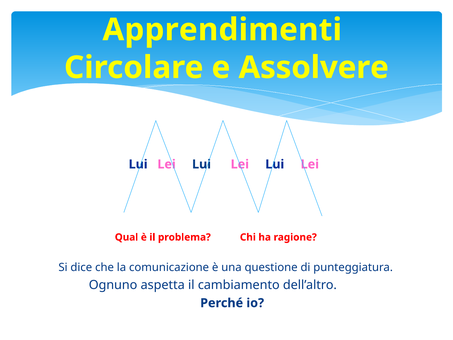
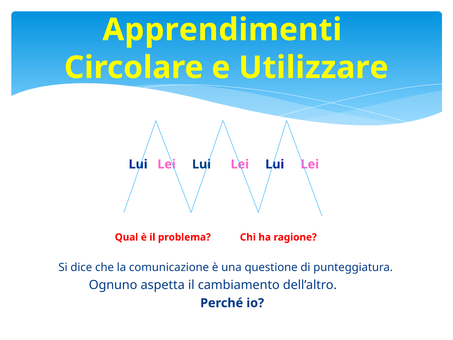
Assolvere: Assolvere -> Utilizzare (314, 68)
